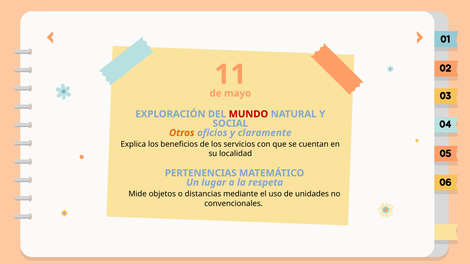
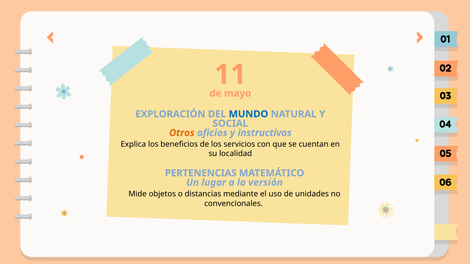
MUNDO colour: red -> blue (248, 114)
claramente: claramente -> instructivos (265, 133)
respeta: respeta -> versión (266, 183)
